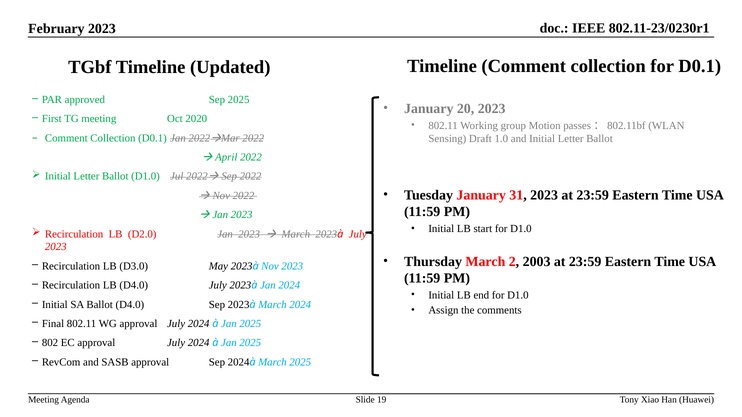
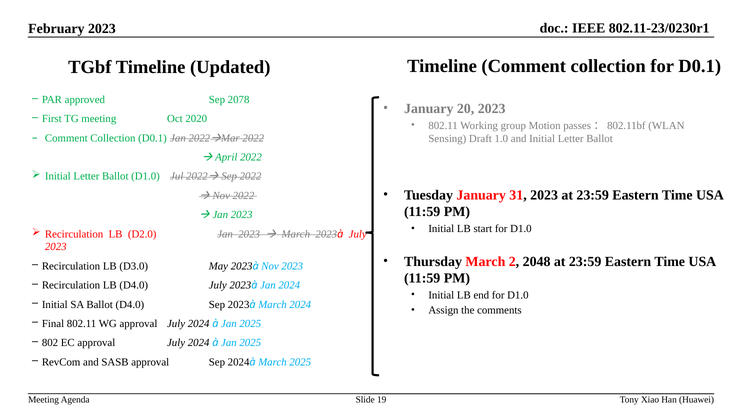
Sep 2025: 2025 -> 2078 (239, 100)
2003: 2003 -> 2048 (537, 262)
